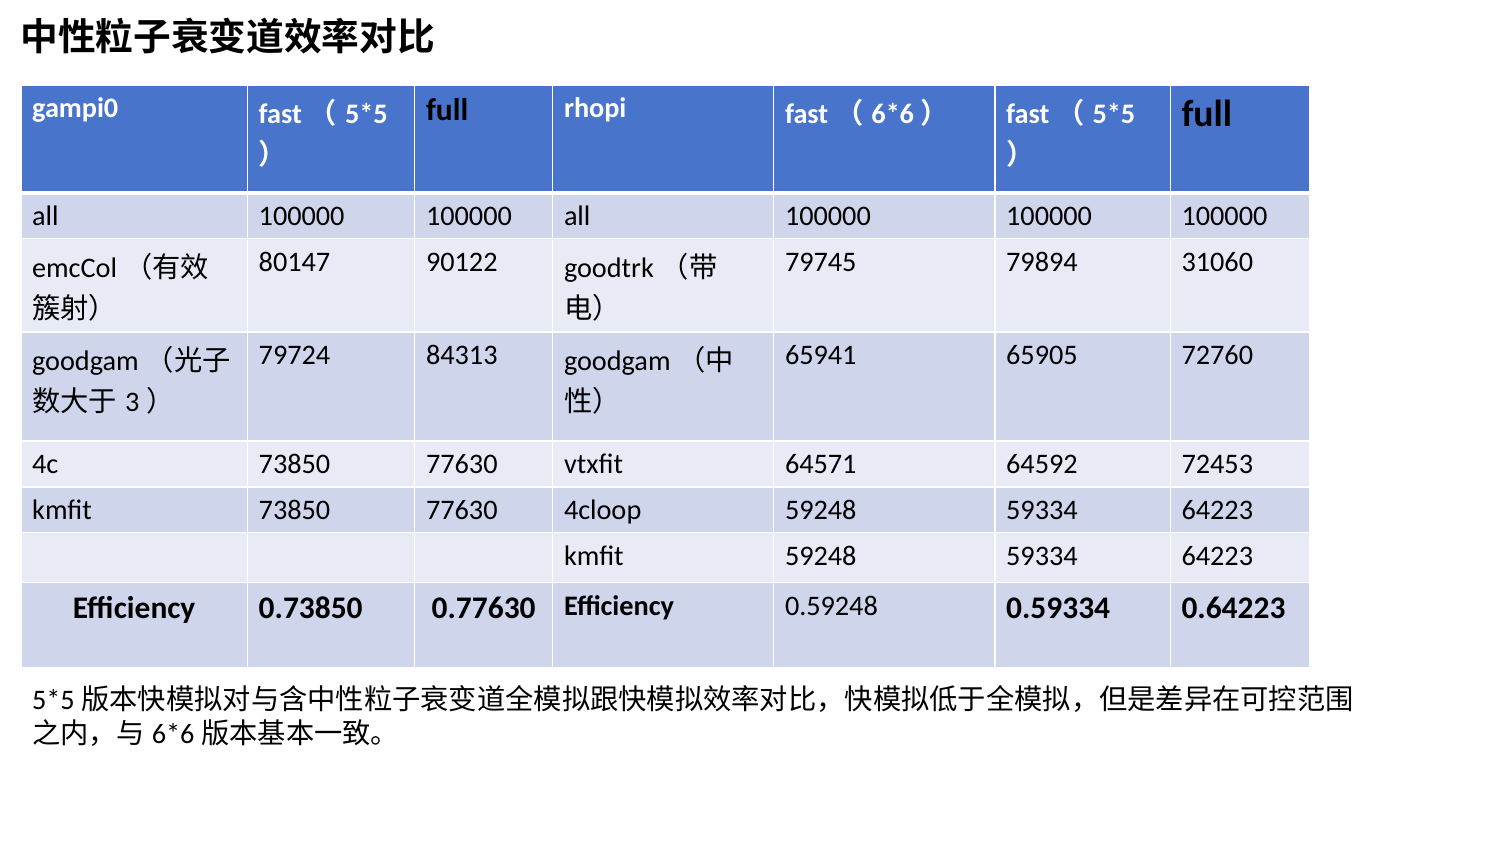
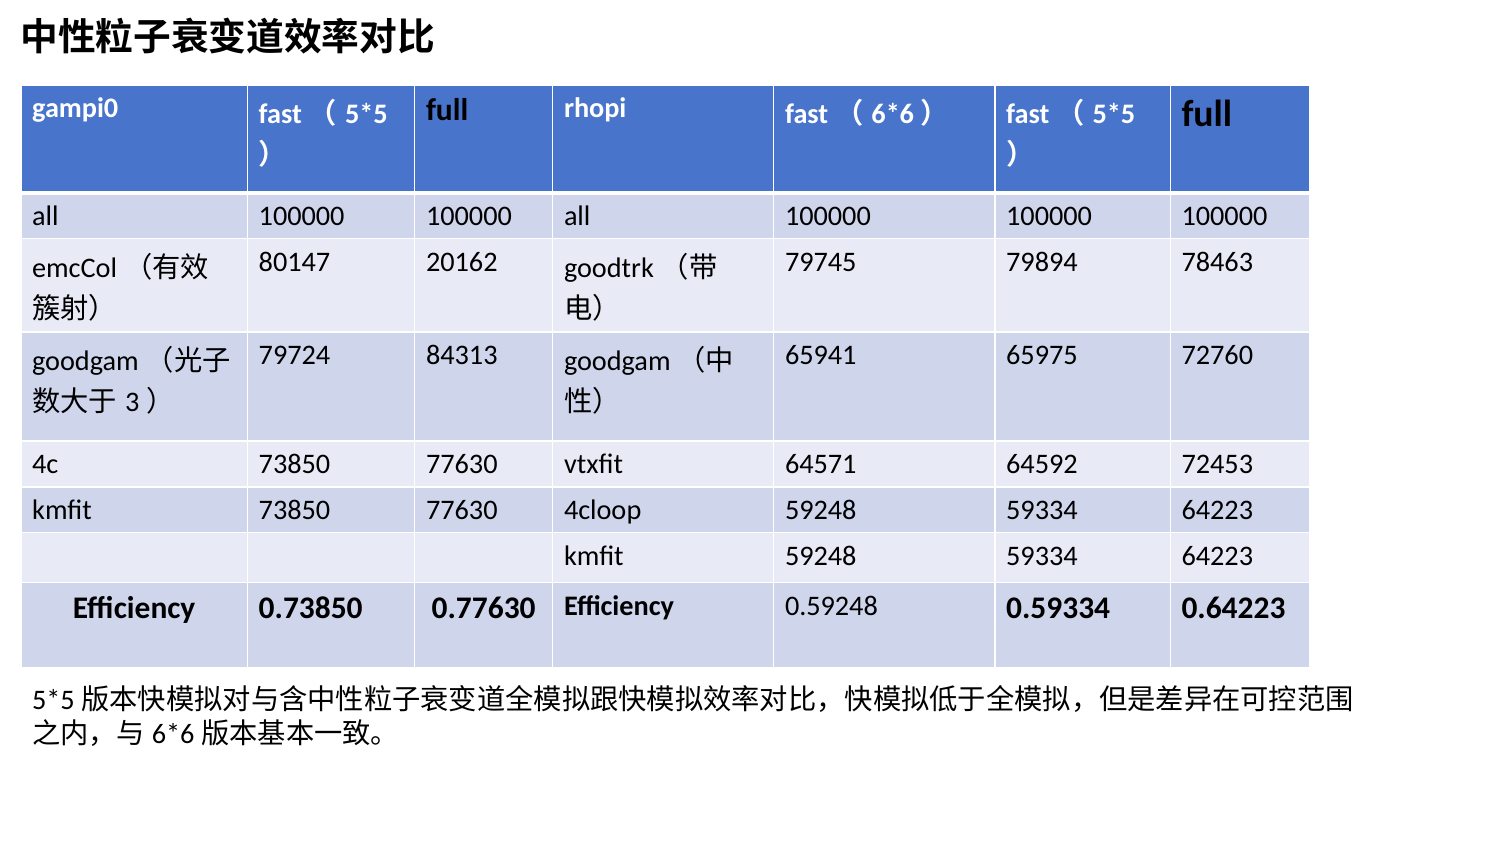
90122: 90122 -> 20162 (462, 262)
31060: 31060 -> 78463 (1217, 262)
65905: 65905 -> 65975 (1042, 355)
